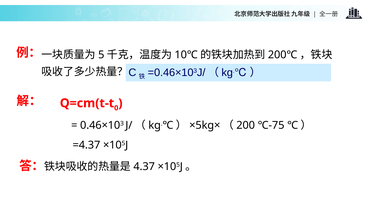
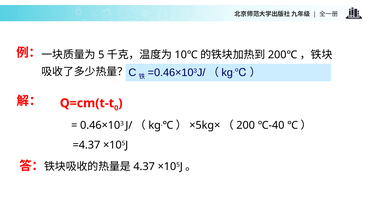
℃-75: ℃-75 -> ℃-40 (271, 125)
